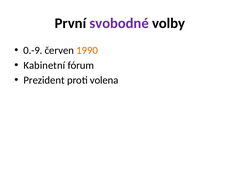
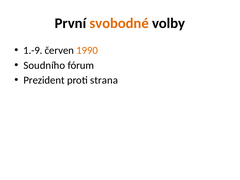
svobodné colour: purple -> orange (119, 23)
0.-9: 0.-9 -> 1.-9 (33, 50)
Kabinetní: Kabinetní -> Soudního (44, 65)
volena: volena -> strana (104, 80)
